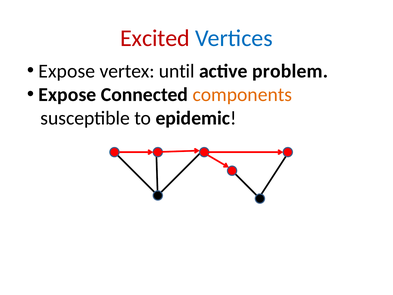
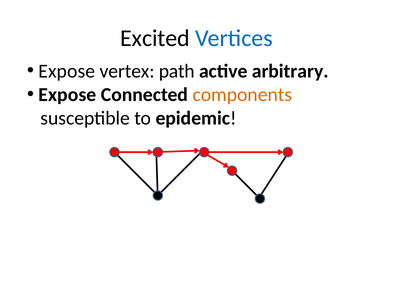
Excited colour: red -> black (155, 38)
until: until -> path (177, 71)
problem: problem -> arbitrary (290, 71)
